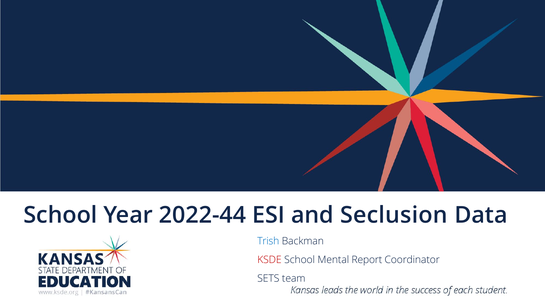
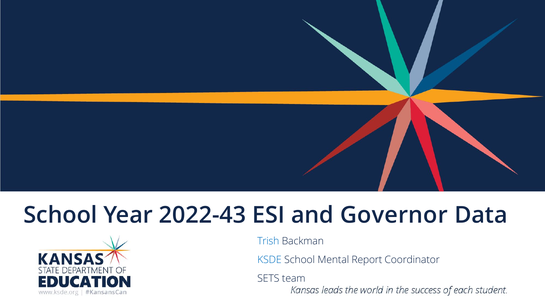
2022-44: 2022-44 -> 2022-43 (203, 216)
Seclusion: Seclusion -> Governor (394, 216)
KSDE colour: red -> blue (269, 260)
